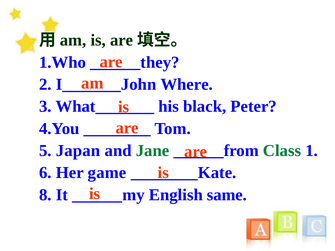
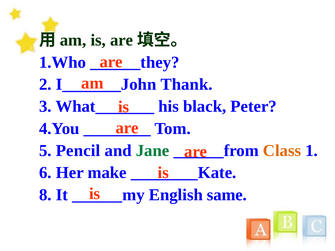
Where: Where -> Thank (187, 84)
Japan: Japan -> Pencil (78, 151)
Class colour: green -> orange (282, 151)
game: game -> make (107, 173)
